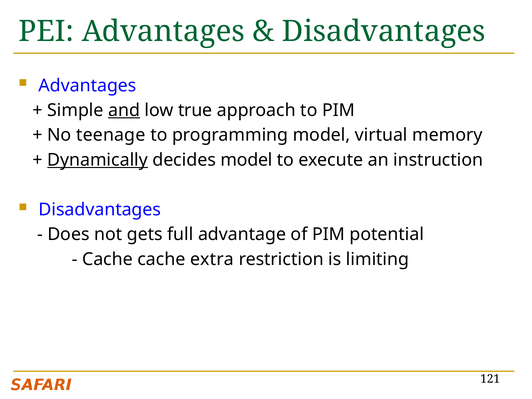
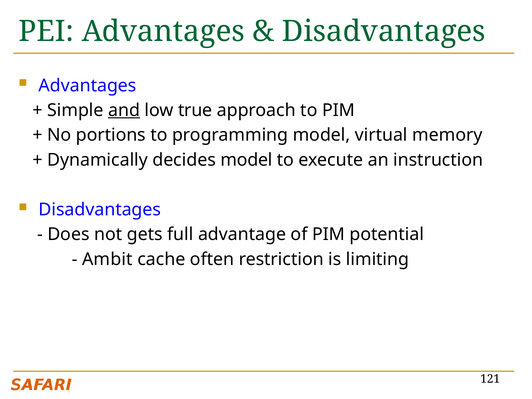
teenage: teenage -> portions (111, 135)
Dynamically underline: present -> none (98, 160)
Cache: Cache -> Ambit (107, 259)
extra: extra -> often (212, 259)
